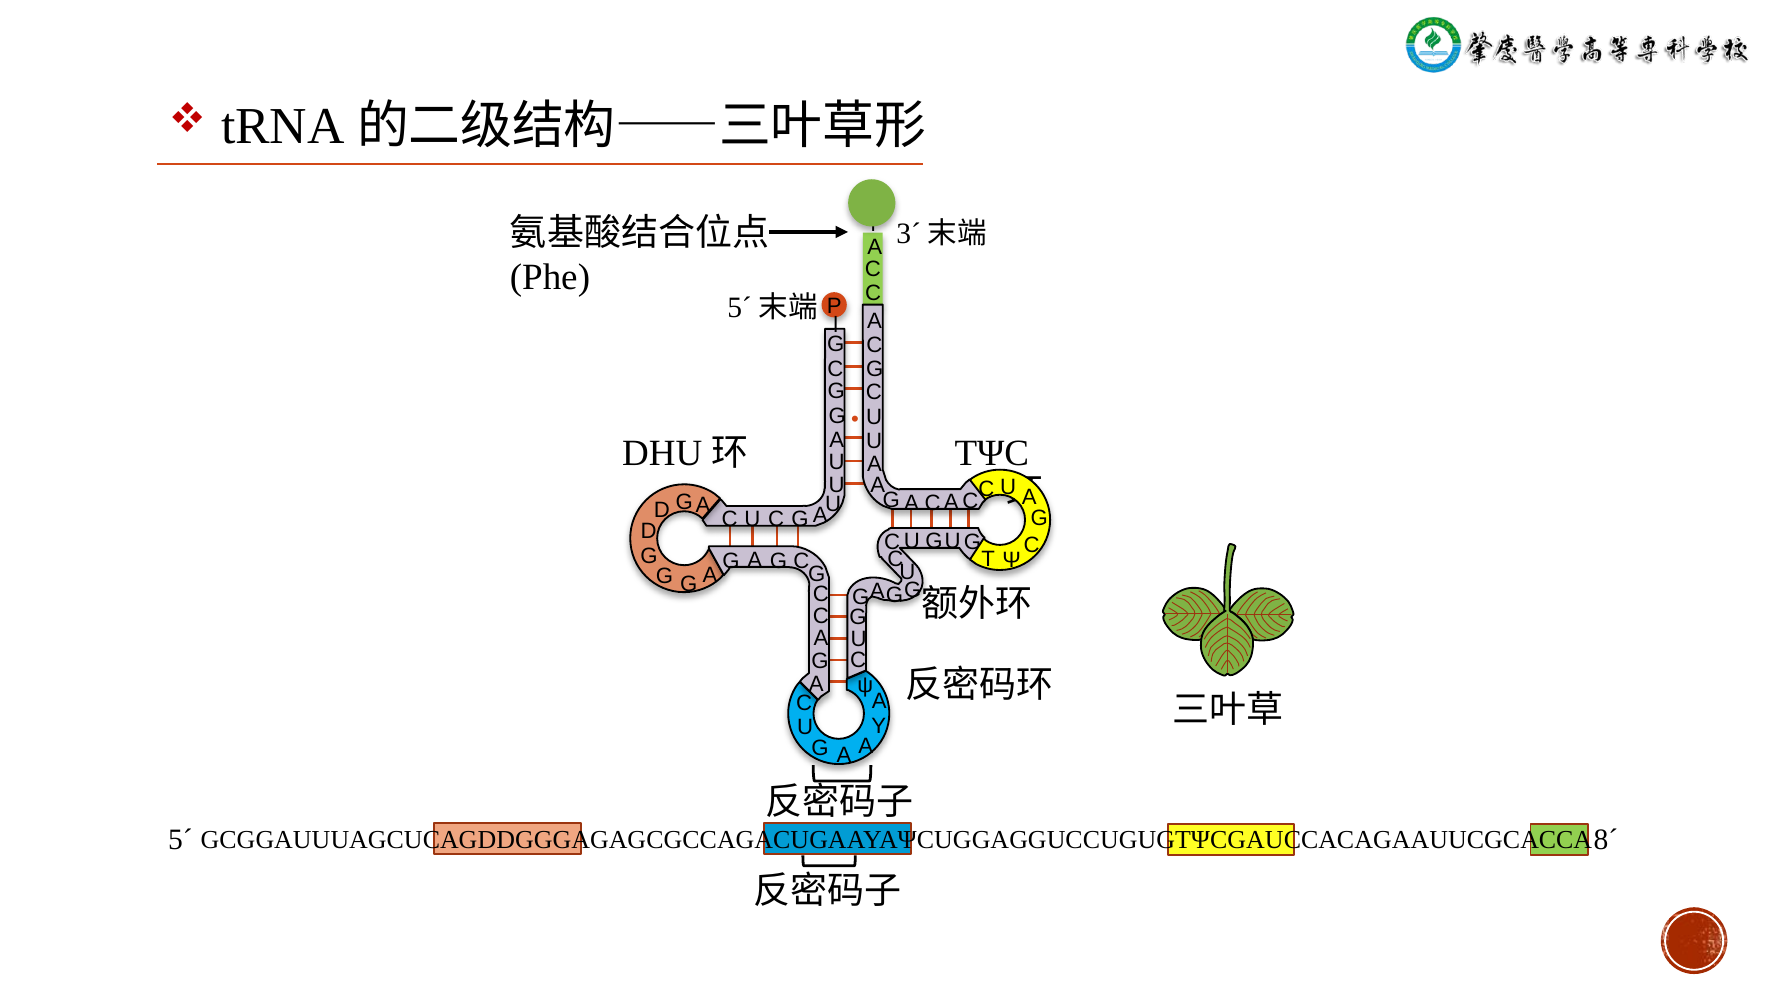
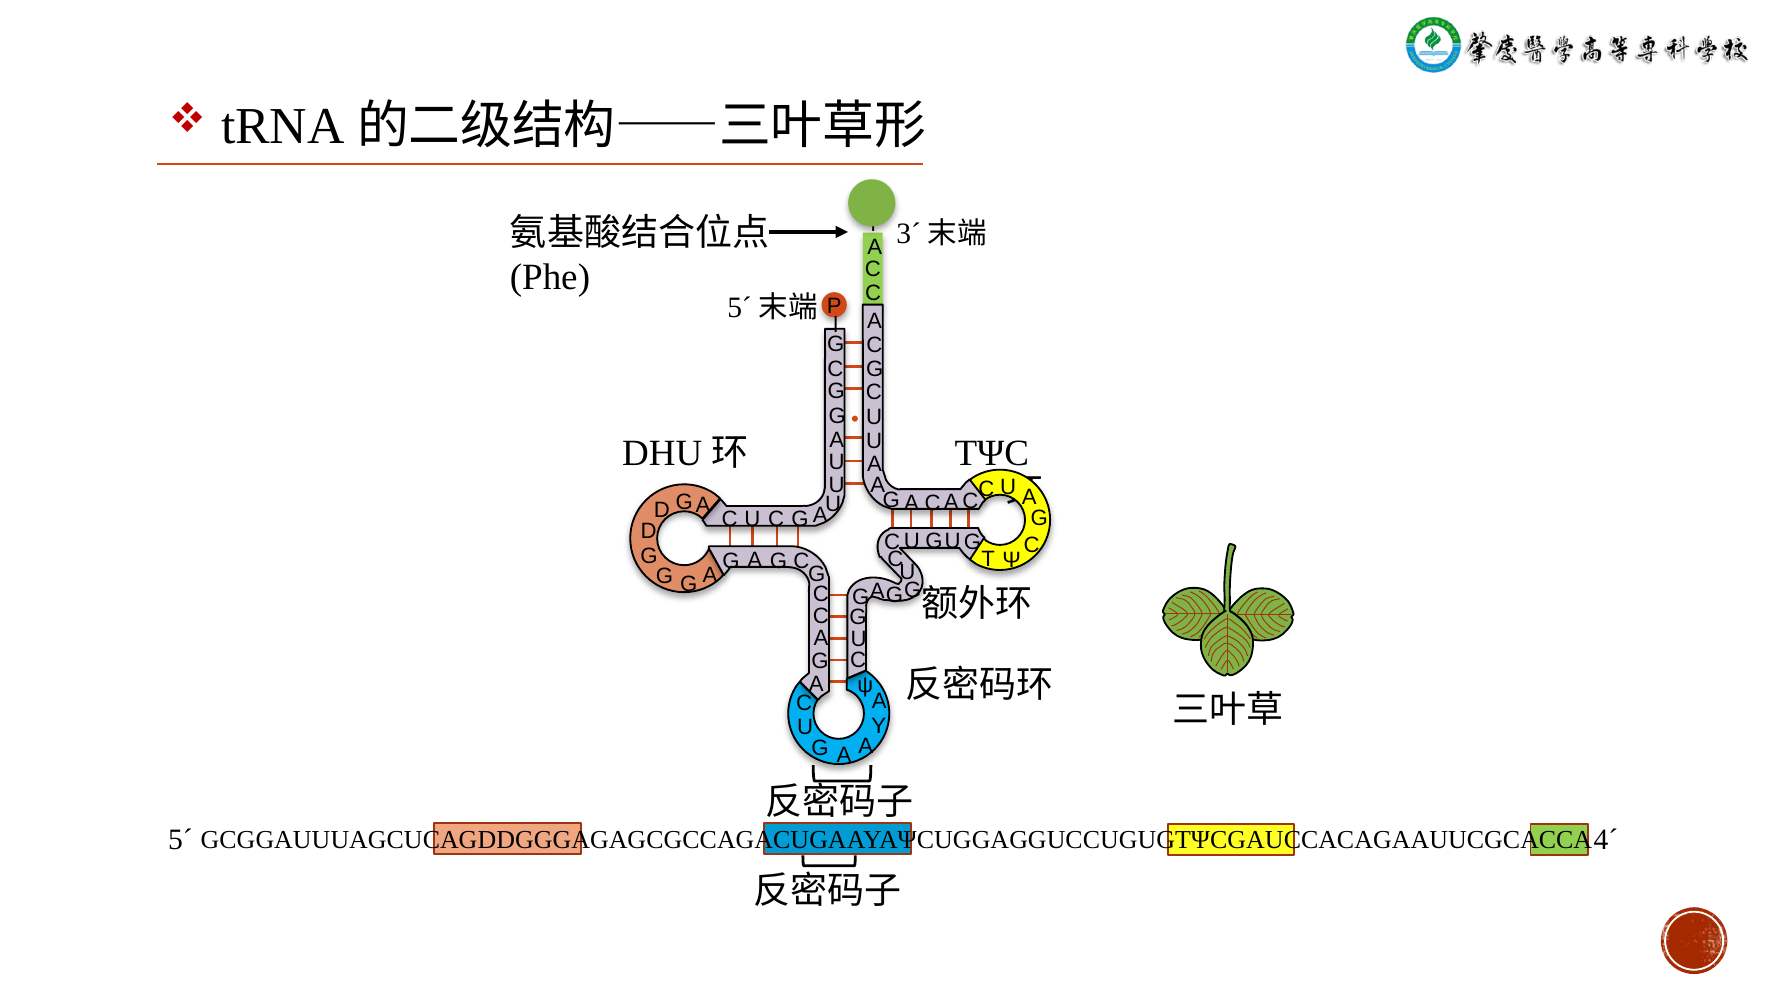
8´: 8´ -> 4´ (1606, 839)
